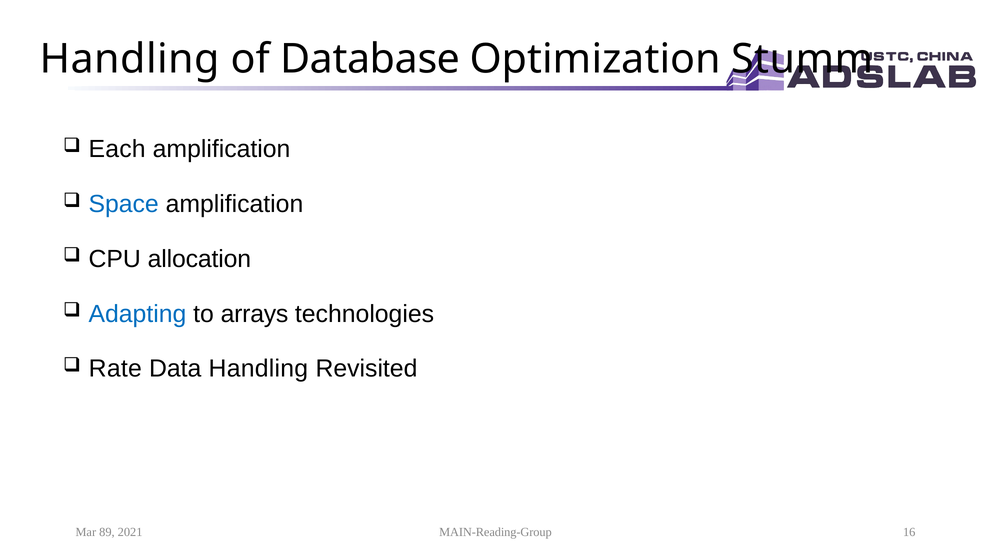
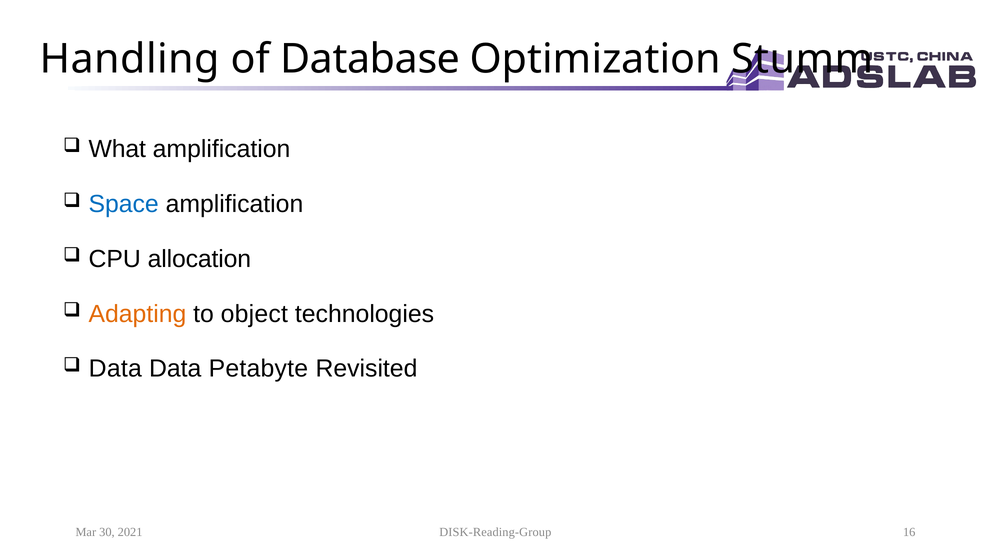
Each: Each -> What (117, 149)
Adapting colour: blue -> orange (137, 314)
arrays: arrays -> object (254, 314)
Rate: Rate -> Data (115, 369)
Data Handling: Handling -> Petabyte (258, 369)
89: 89 -> 30 (107, 532)
MAIN-Reading-Group: MAIN-Reading-Group -> DISK-Reading-Group (495, 532)
